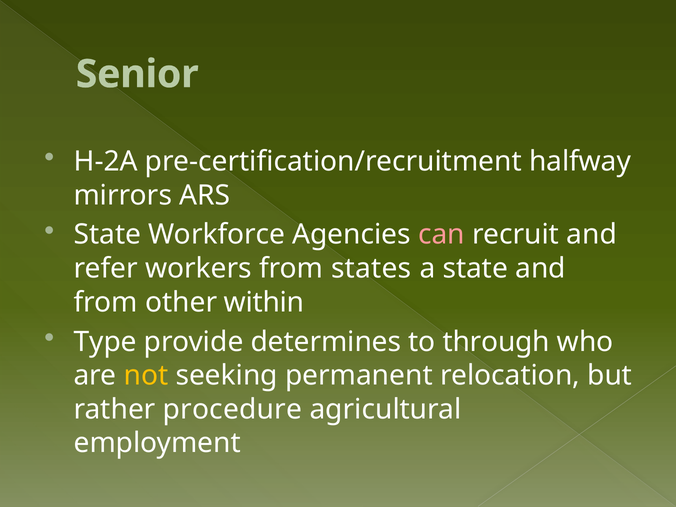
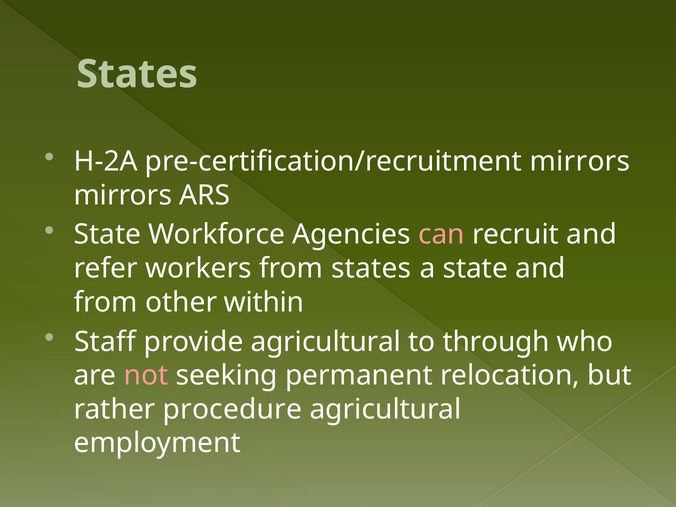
Senior: Senior -> States (137, 74)
pre-certification/recruitment halfway: halfway -> mirrors (580, 161)
Type: Type -> Staff (105, 342)
provide determines: determines -> agricultural (326, 342)
not colour: yellow -> pink (146, 376)
